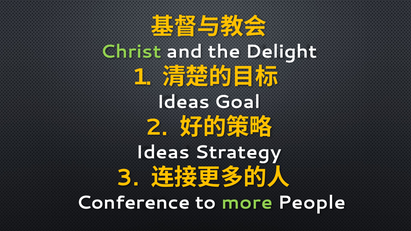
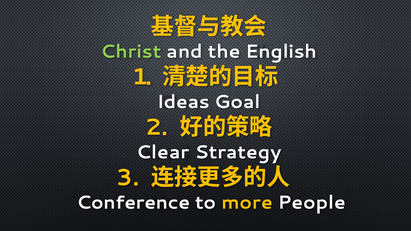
Delight: Delight -> English (281, 52)
Ideas: Ideas -> Clear (163, 152)
more colour: light green -> yellow (247, 203)
